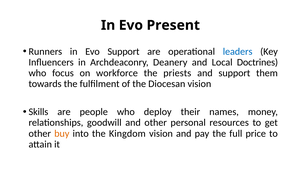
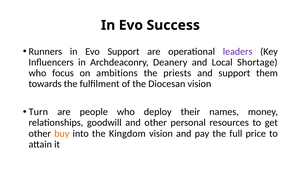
Present: Present -> Success (173, 25)
leaders colour: blue -> purple (238, 52)
Doctrines: Doctrines -> Shortage (257, 62)
workforce: workforce -> ambitions (117, 73)
Skills: Skills -> Turn (38, 112)
